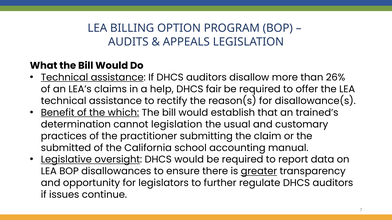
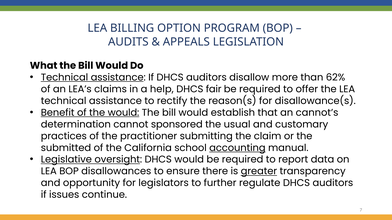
26%: 26% -> 62% (336, 78)
the which: which -> would (123, 113)
trained’s: trained’s -> cannot’s (317, 113)
cannot legislation: legislation -> sponsored (177, 125)
accounting underline: none -> present (237, 148)
